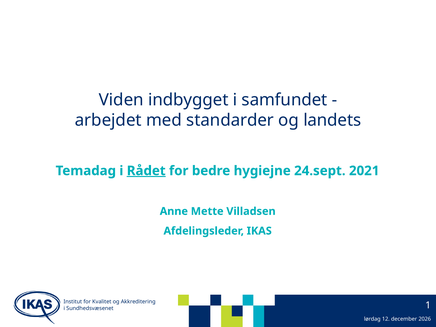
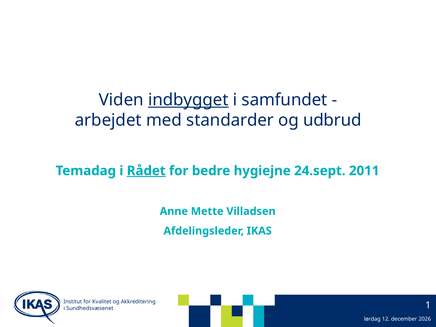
indbygget underline: none -> present (188, 100)
landets: landets -> udbrud (332, 120)
2021: 2021 -> 2011 (364, 171)
